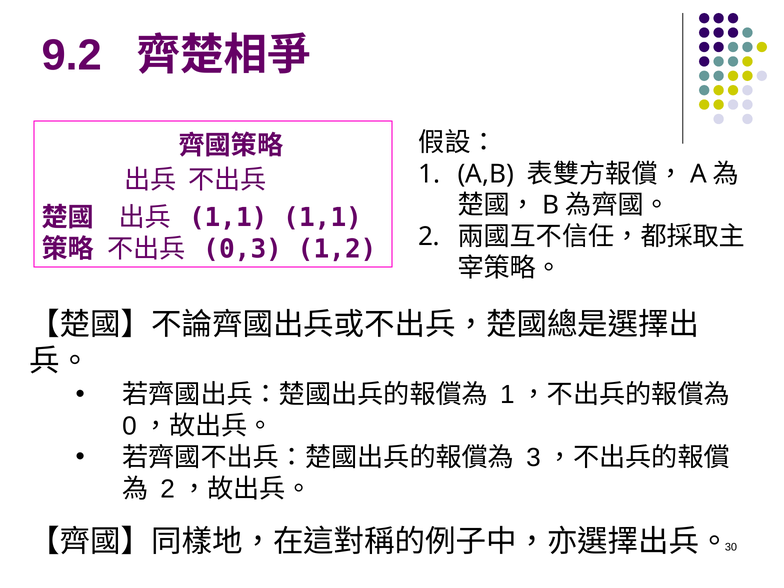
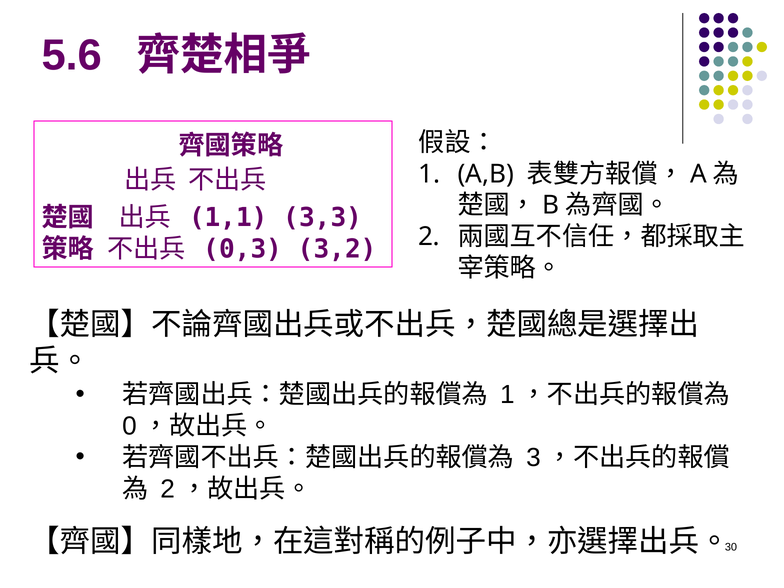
9.2: 9.2 -> 5.6 (72, 55)
1,1 1,1: 1,1 -> 3,3 (323, 218)
1,2: 1,2 -> 3,2 (337, 249)
